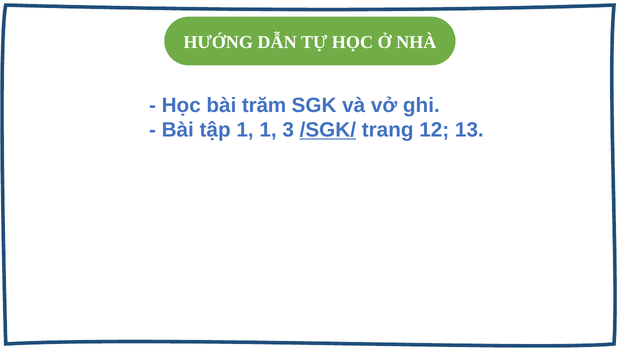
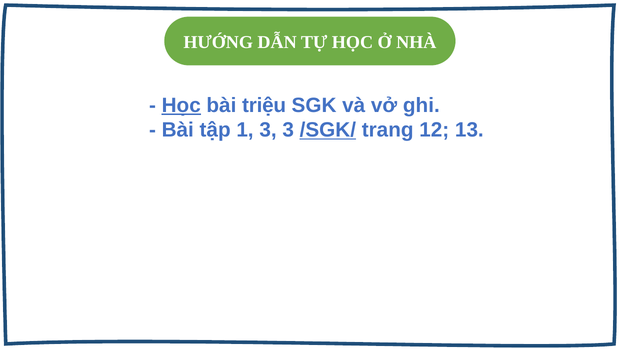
Học underline: none -> present (181, 105)
trăm: trăm -> triệu (264, 105)
1 1: 1 -> 3 (268, 130)
